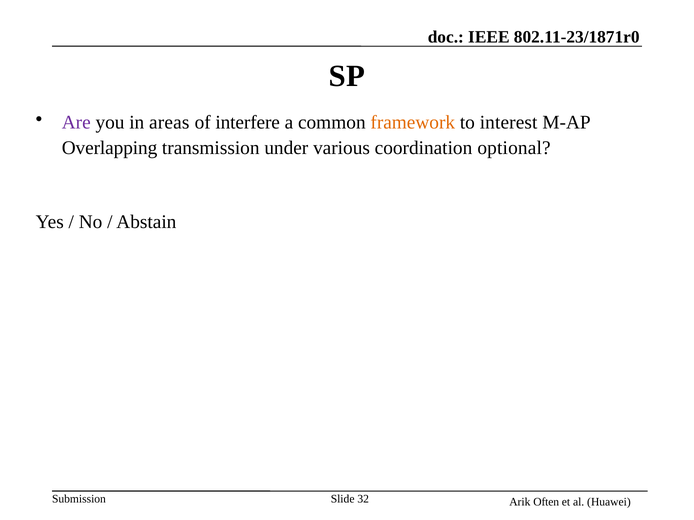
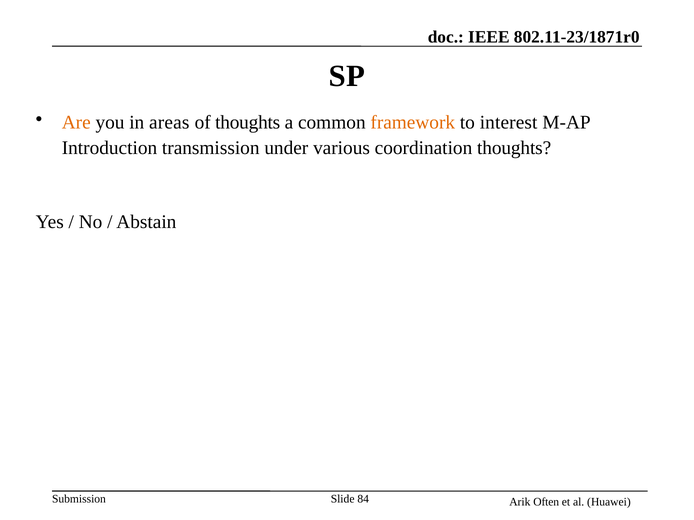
Are colour: purple -> orange (76, 123)
of interfere: interfere -> thoughts (248, 123)
Overlapping: Overlapping -> Introduction (109, 148)
coordination optional: optional -> thoughts (514, 148)
32: 32 -> 84 (363, 499)
